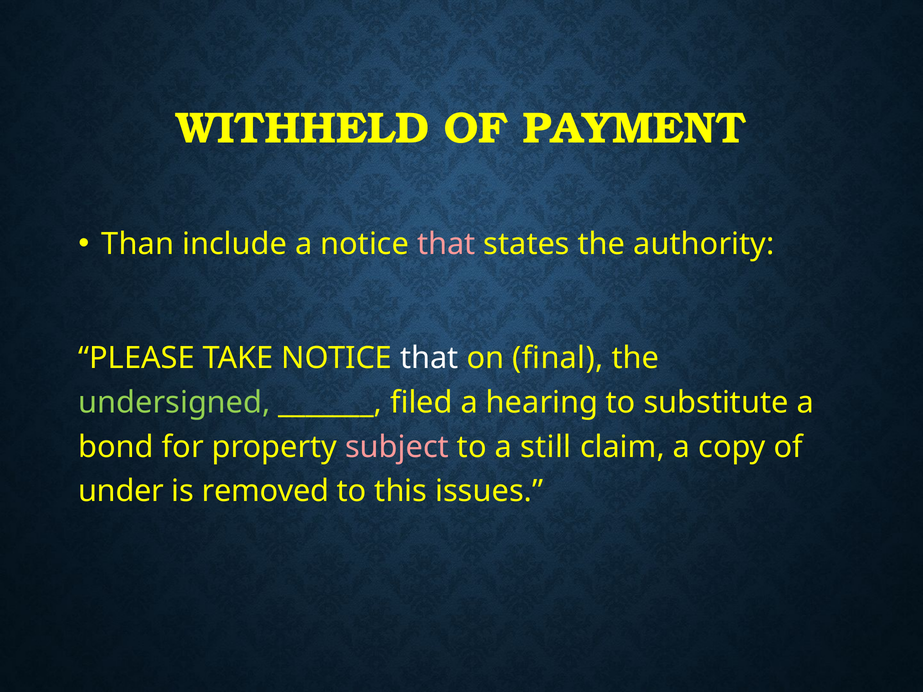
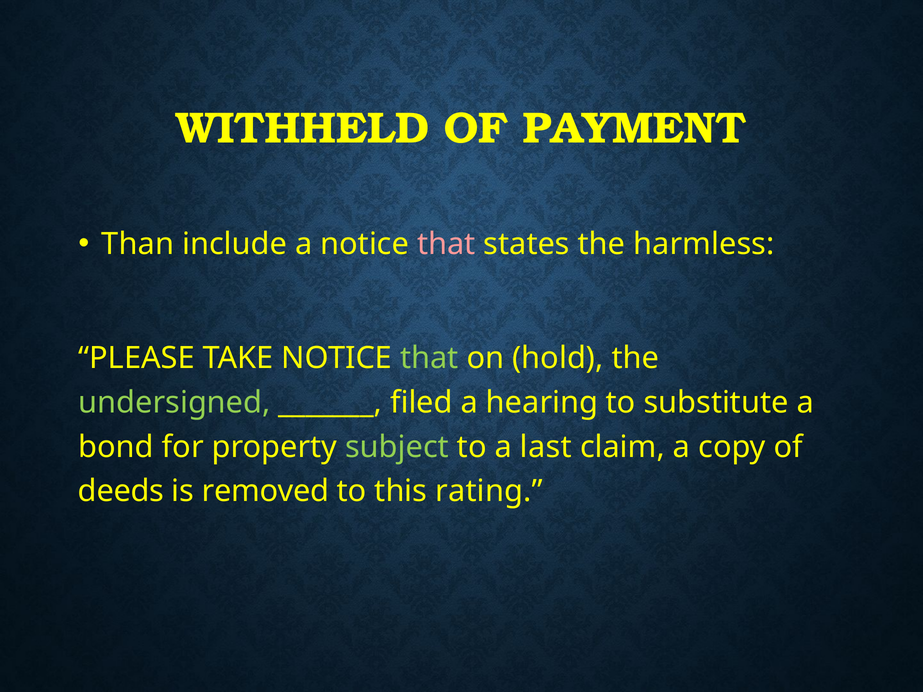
authority: authority -> harmless (704, 244)
that colour: white -> light green (429, 358)
final: final -> hold (558, 358)
subject colour: pink -> light green (397, 447)
still: still -> last (546, 447)
under: under -> deeds (121, 491)
issues: issues -> rating (489, 491)
